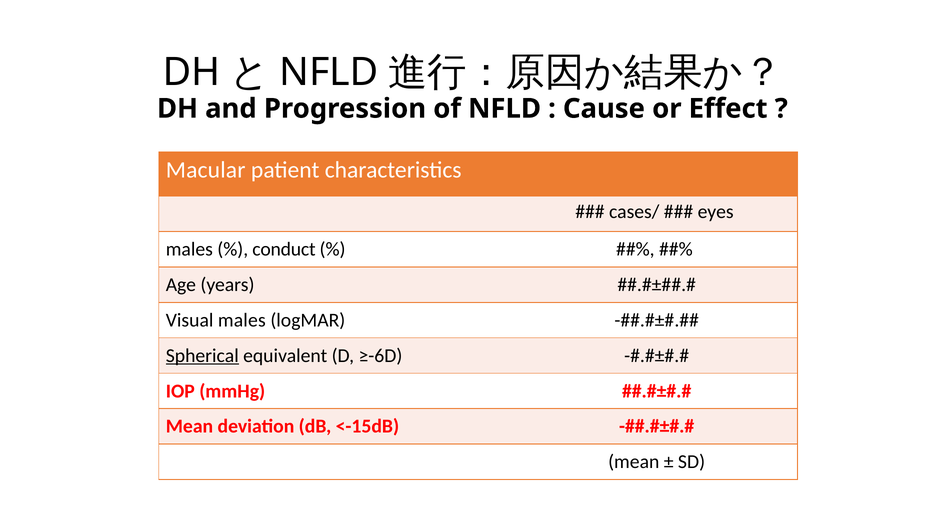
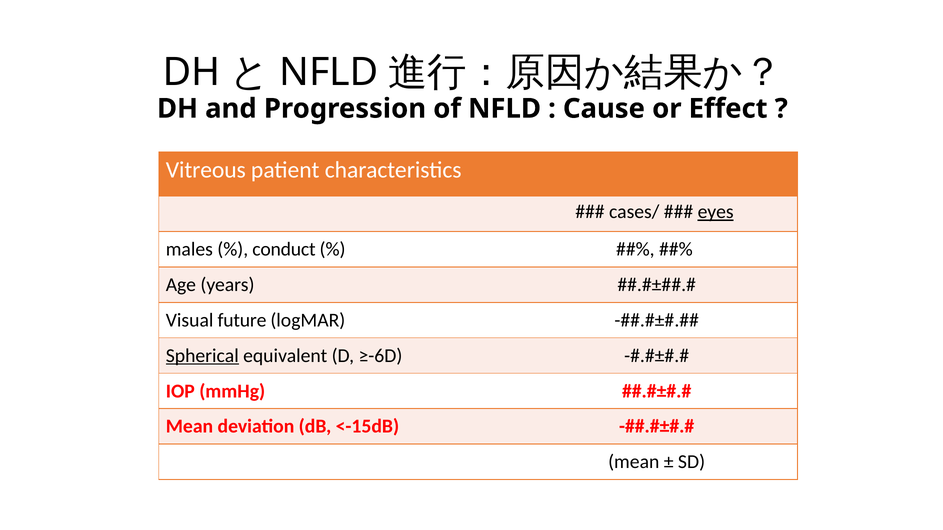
Macular: Macular -> Vitreous (206, 170)
eyes underline: none -> present (716, 212)
Visual males: males -> future (242, 321)
